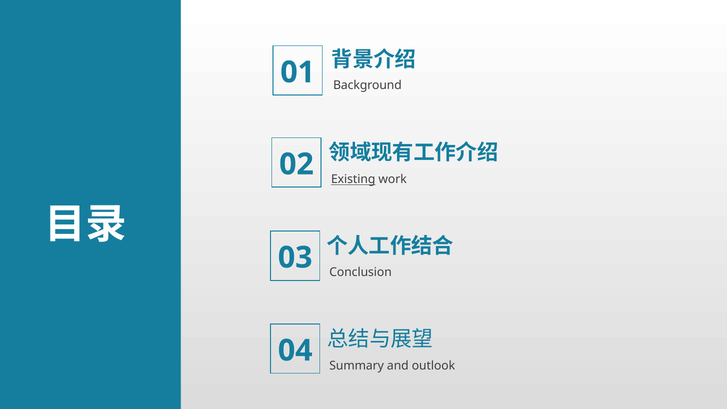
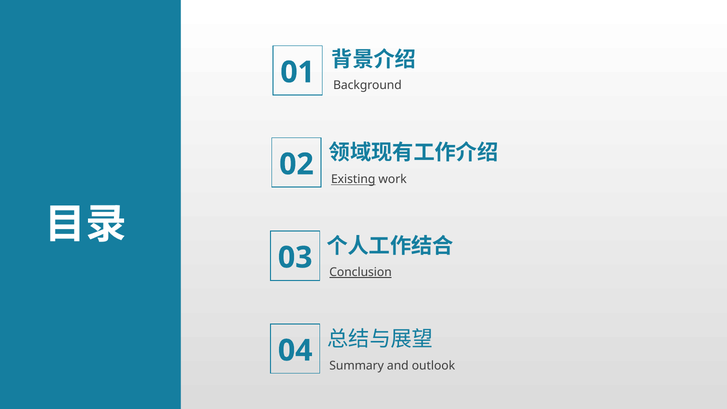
Conclusion underline: none -> present (361, 272)
